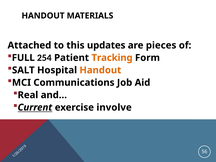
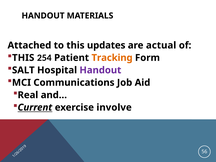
pieces: pieces -> actual (161, 45)
FULL: FULL -> THIS (23, 58)
Handout colour: orange -> purple (100, 70)
